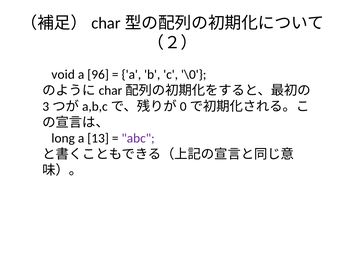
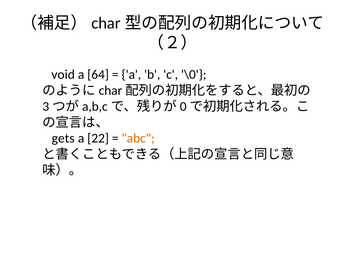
96: 96 -> 64 (98, 75)
long: long -> gets (63, 139)
13: 13 -> 22 (98, 139)
abc colour: purple -> orange (138, 139)
